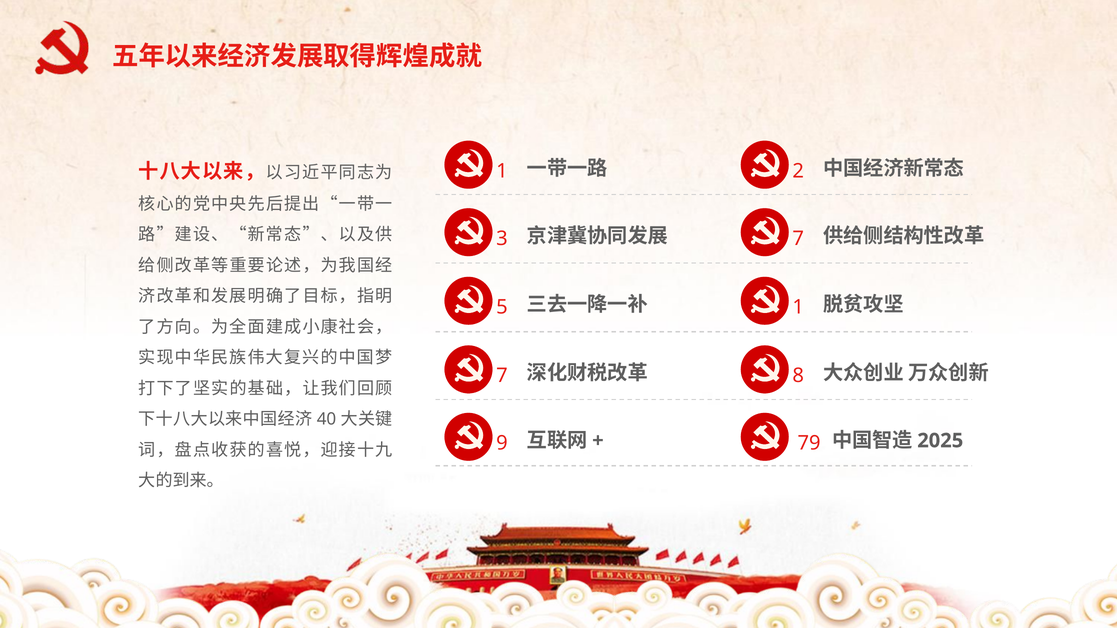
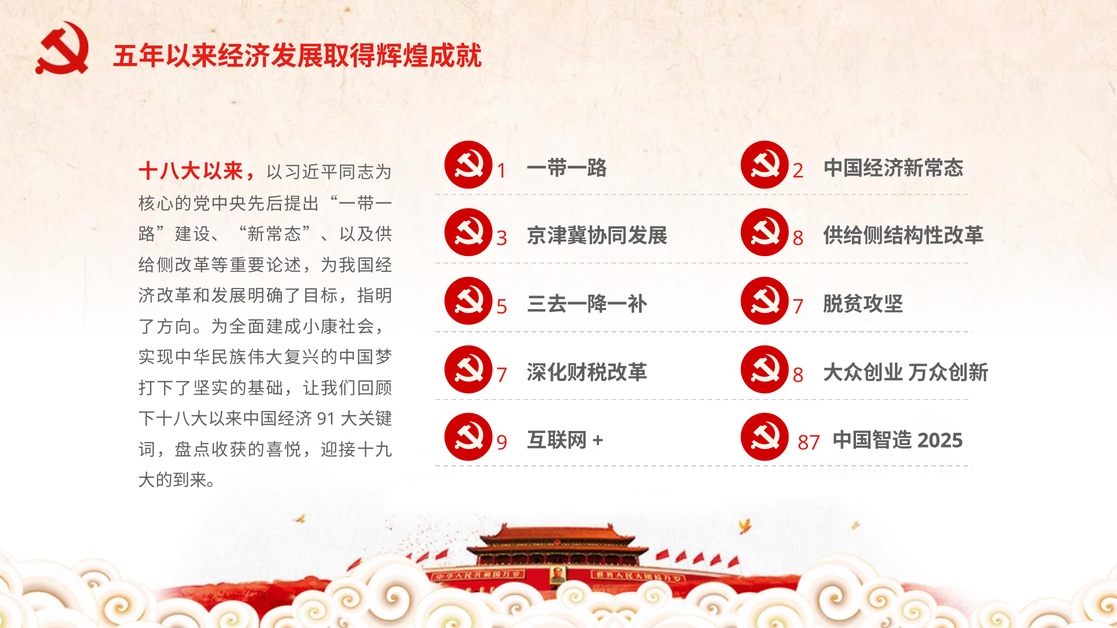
7: 7 -> 8 (798, 239)
1: 1 -> 7 (798, 307)
40: 40 -> 91 (327, 419)
79: 79 -> 87 (809, 443)
